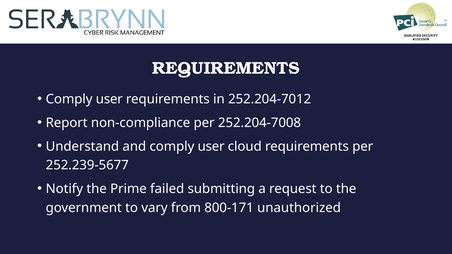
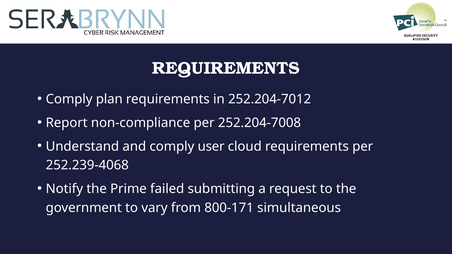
user: user -> plan (109, 99)
252.239-5677: 252.239-5677 -> 252.239-4068 (87, 165)
unauthorized: unauthorized -> simultaneous (299, 208)
